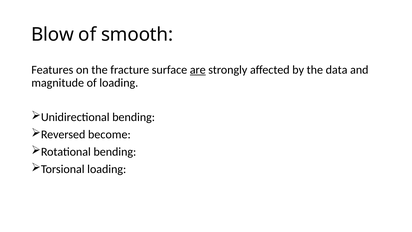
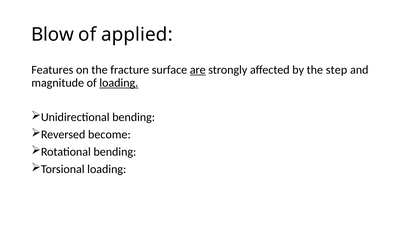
smooth: smooth -> applied (137, 35)
data: data -> step (337, 70)
loading underline: none -> present (119, 83)
